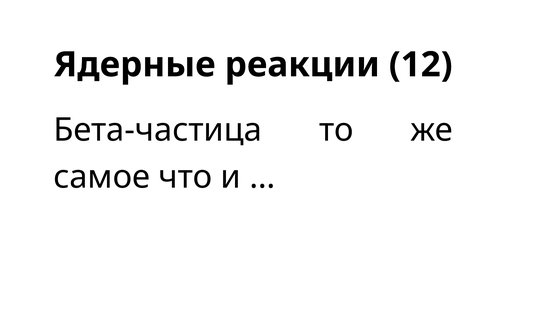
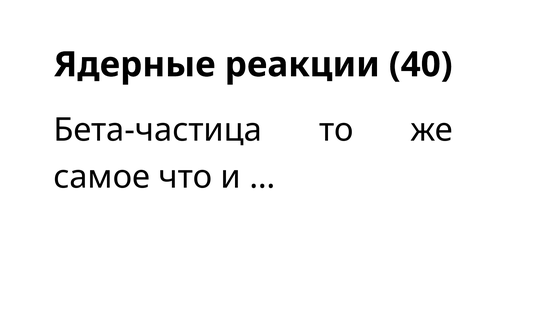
12: 12 -> 40 (421, 65)
